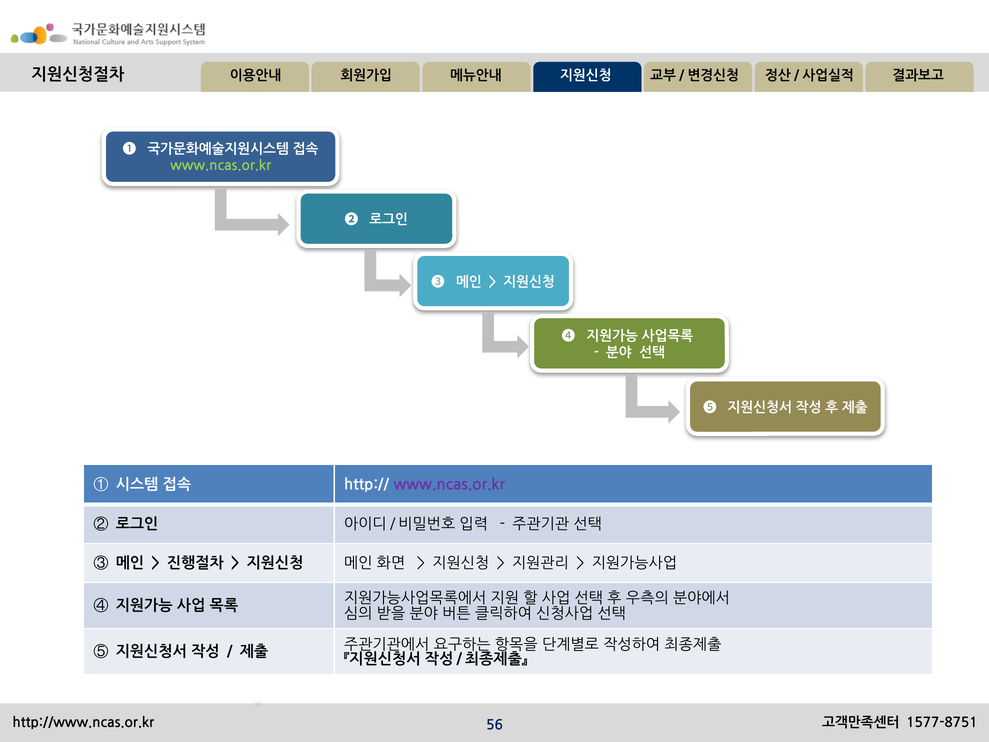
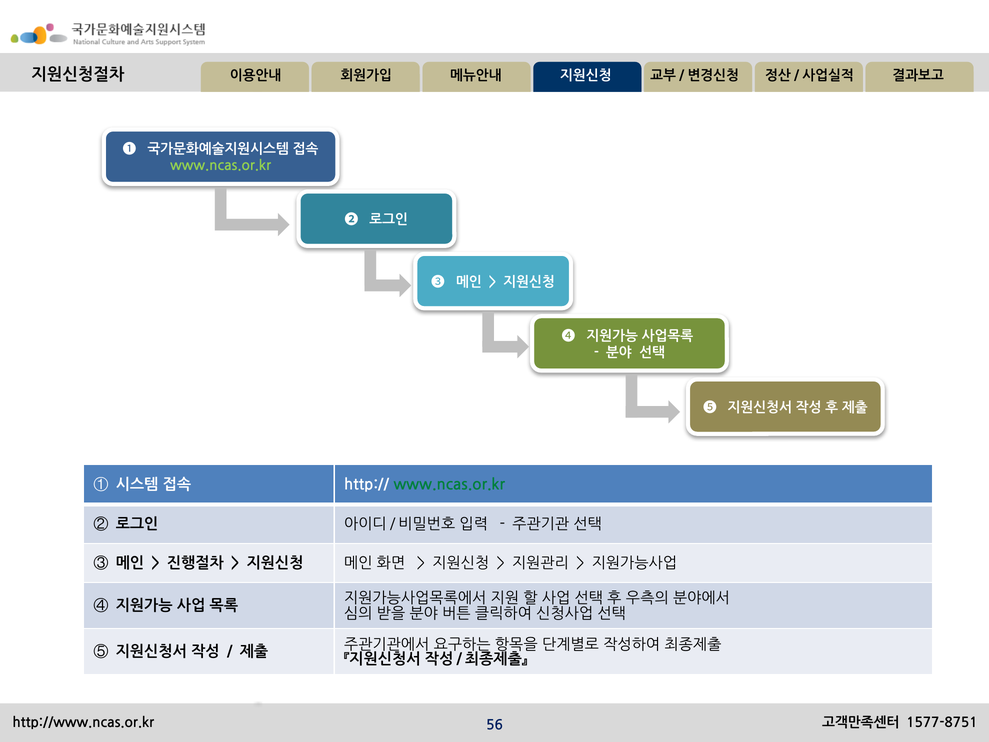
www.ncas.or.kr colour: purple -> green (449, 485)
